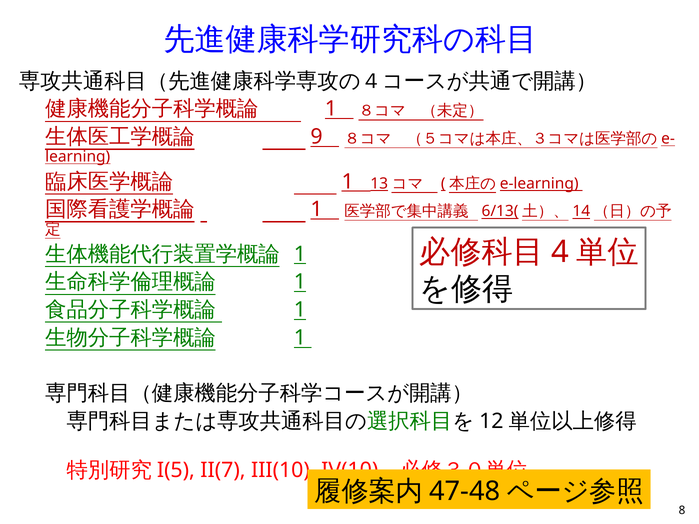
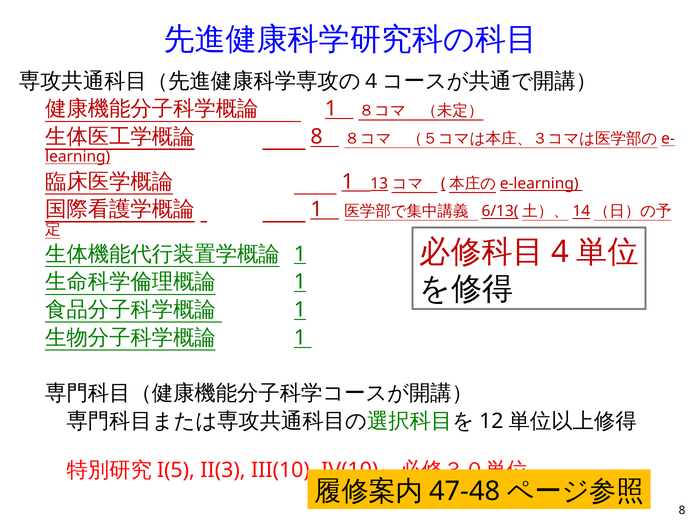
9: 9 -> 8 (317, 137)
II(7: II(7 -> II(3 (223, 471)
